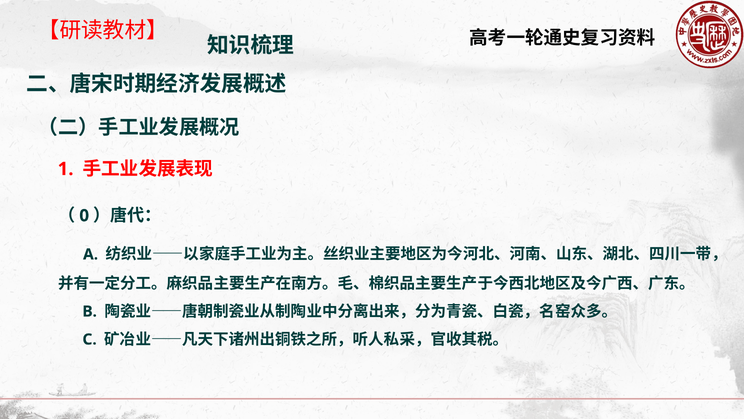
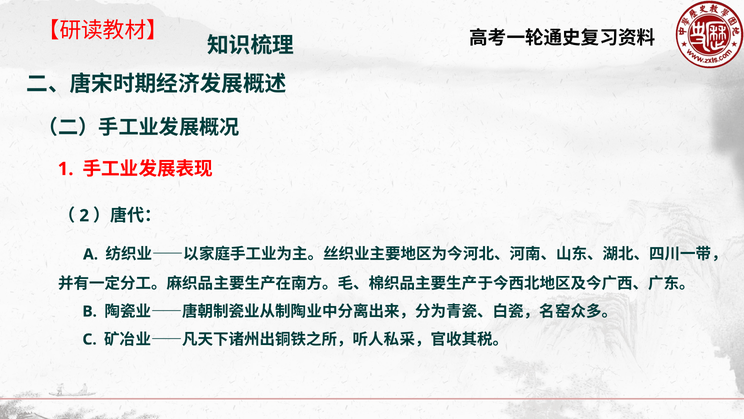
0: 0 -> 2 (84, 215)
